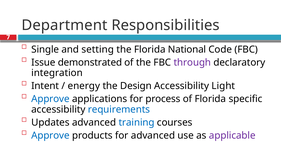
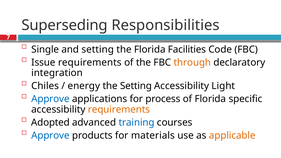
Department: Department -> Superseding (65, 25)
National: National -> Facilities (187, 49)
Issue demonstrated: demonstrated -> requirements (90, 62)
through colour: purple -> orange (192, 62)
Intent: Intent -> Chiles (45, 86)
the Design: Design -> Setting (136, 86)
requirements colour: blue -> orange (119, 110)
Updates: Updates -> Adopted (50, 122)
for advanced: advanced -> materials (153, 135)
applicable colour: purple -> orange (232, 135)
